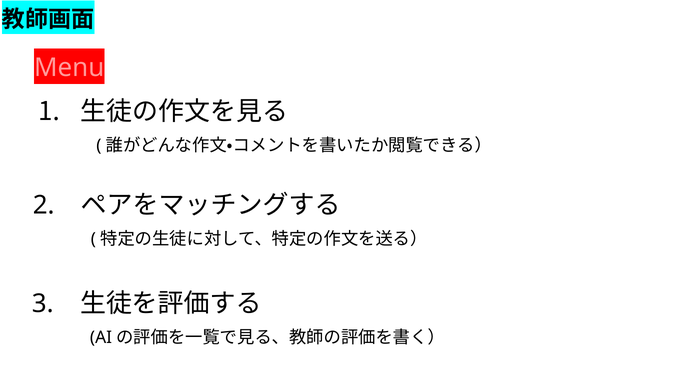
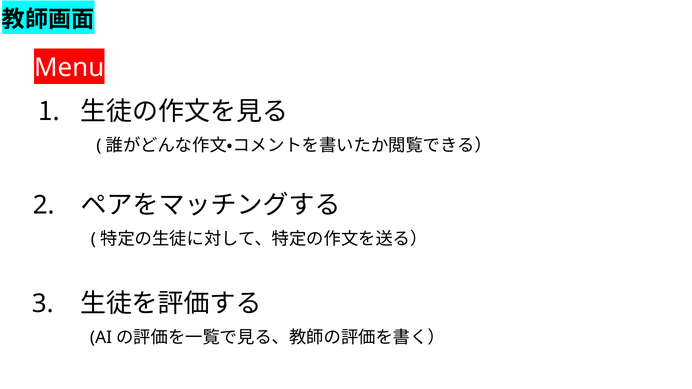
Menu colour: pink -> white (69, 68)
